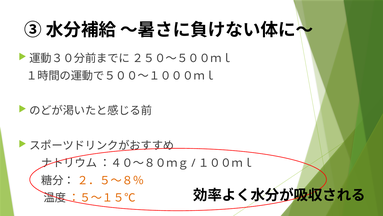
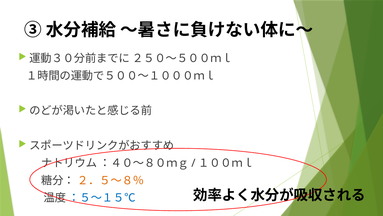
：５～１５℃ colour: orange -> blue (102, 198)
